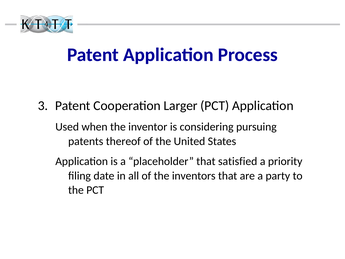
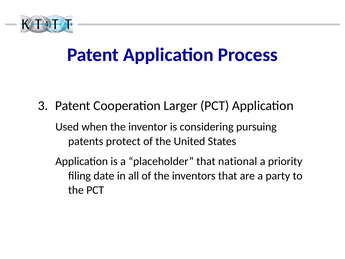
thereof: thereof -> protect (123, 141)
satisfied: satisfied -> national (238, 161)
